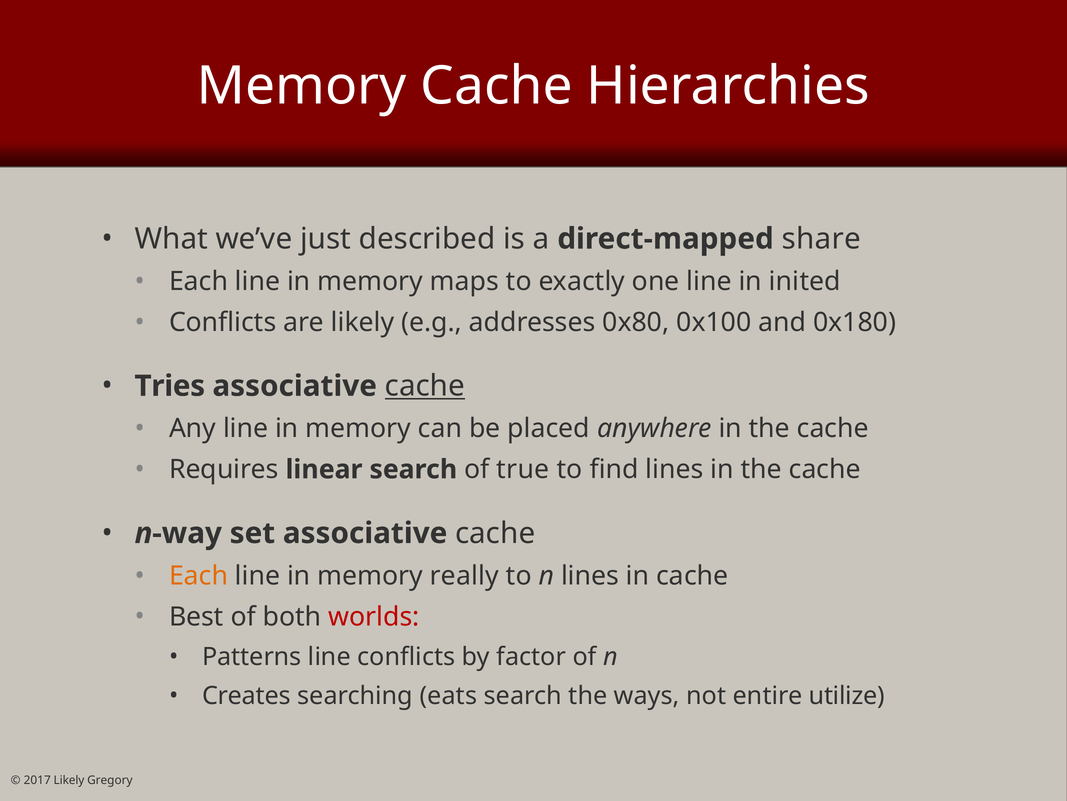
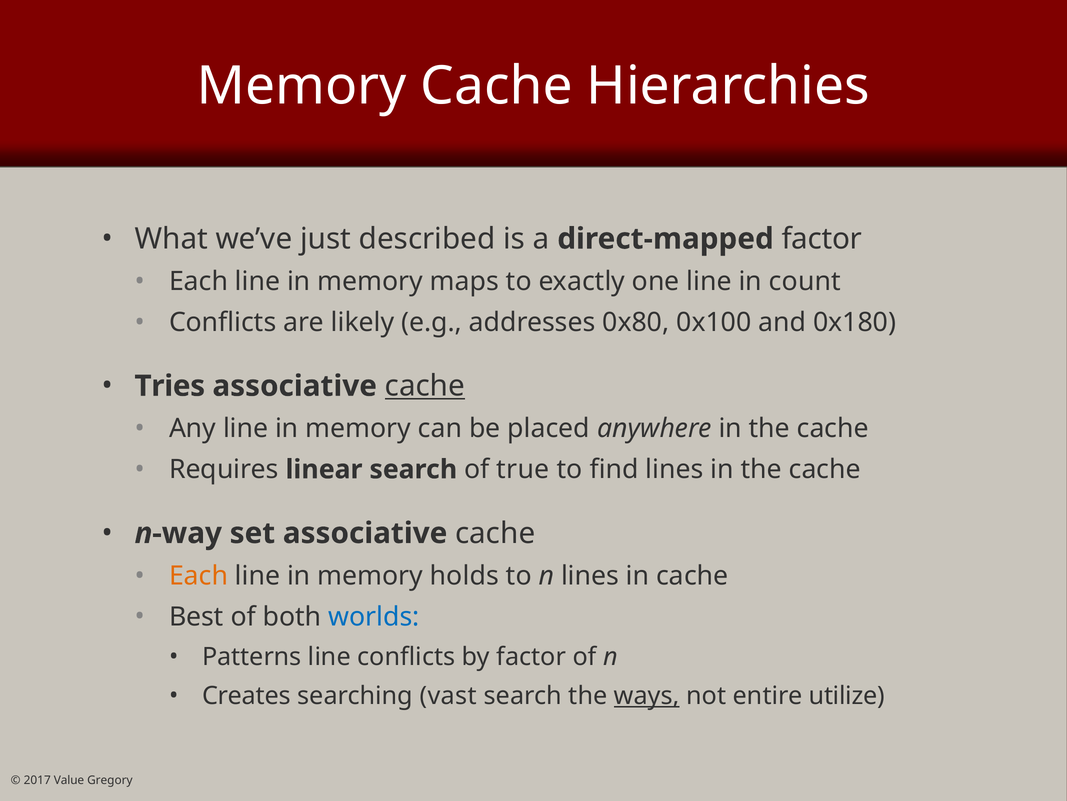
direct-mapped share: share -> factor (822, 239)
inited: inited -> count (805, 281)
really: really -> holds (464, 575)
worlds colour: red -> blue (374, 616)
eats: eats -> vast (448, 695)
ways underline: none -> present (647, 695)
2017 Likely: Likely -> Value (69, 780)
